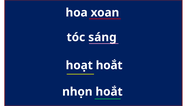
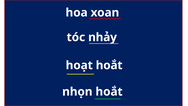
sáng: sáng -> nhảy (103, 37)
